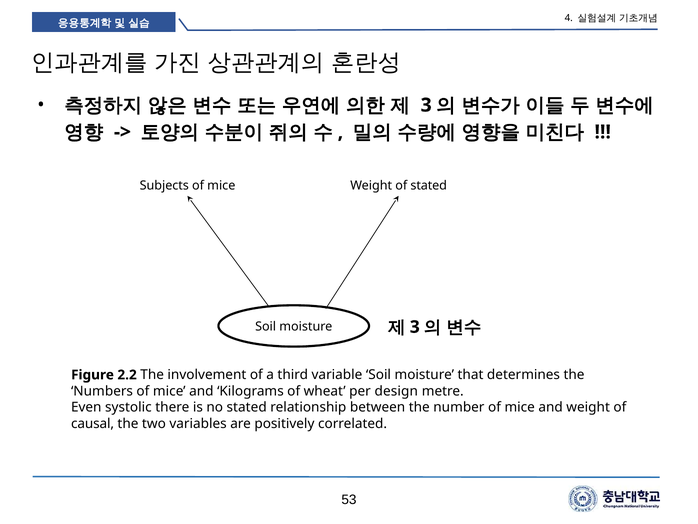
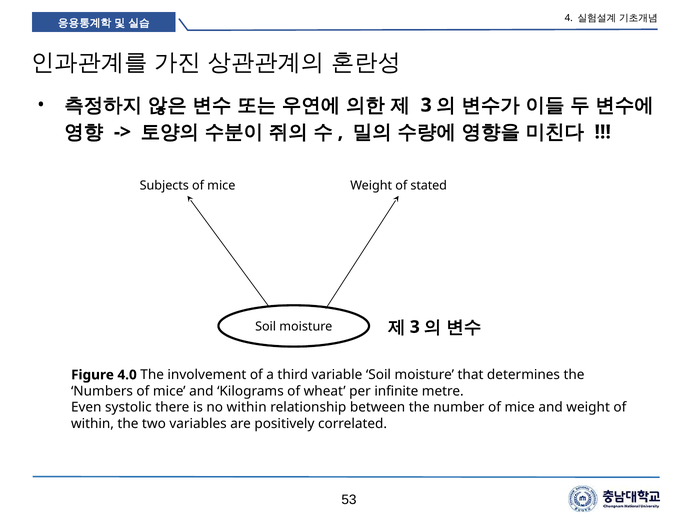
2.2: 2.2 -> 4.0 (127, 375)
design: design -> infinite (396, 391)
no stated: stated -> within (247, 407)
causal: causal -> within (93, 423)
